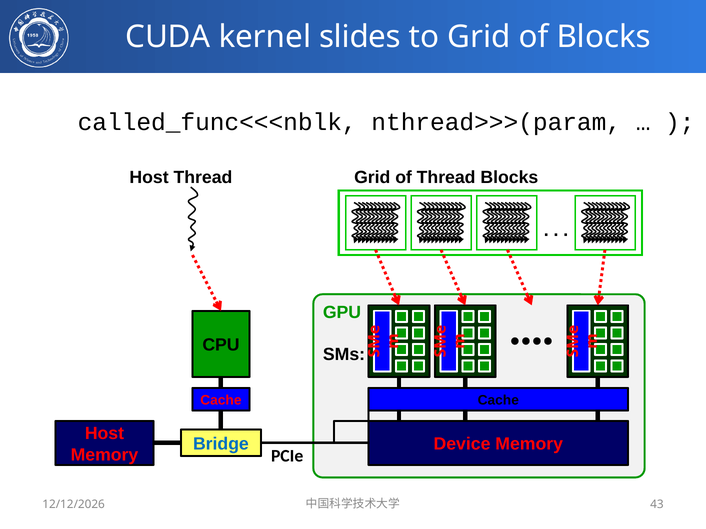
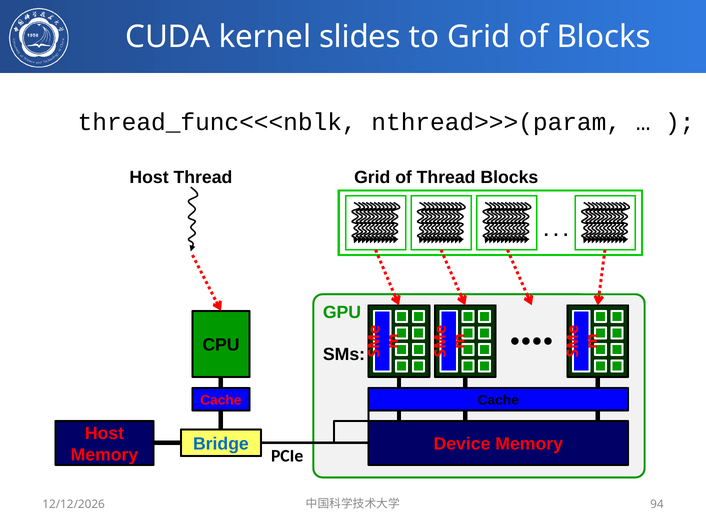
called_func<<<nblk: called_func<<<nblk -> thread_func<<<nblk (217, 122)
43: 43 -> 94 (657, 505)
